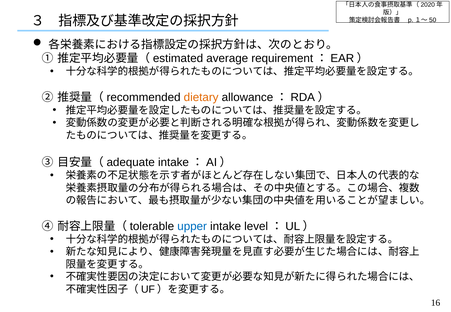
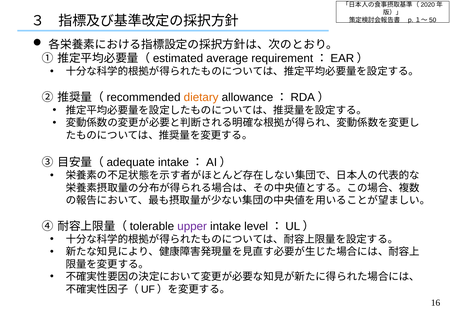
upper colour: blue -> purple (192, 226)
